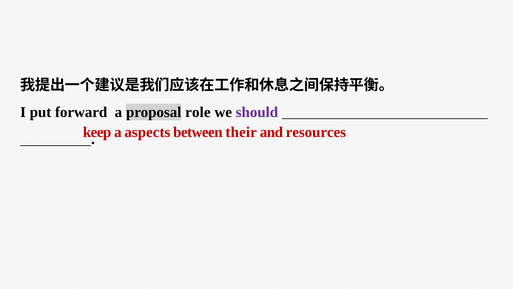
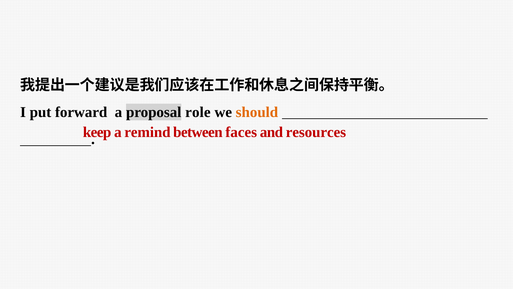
should colour: purple -> orange (257, 112)
aspects: aspects -> remind (147, 132)
their: their -> faces (241, 132)
